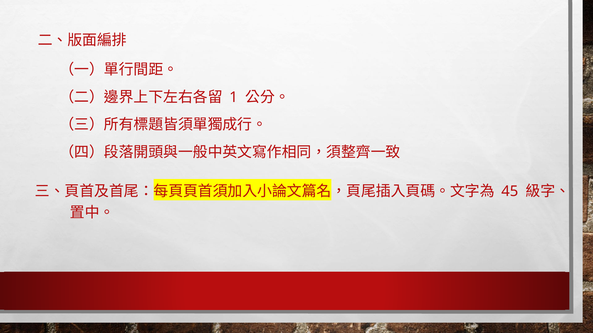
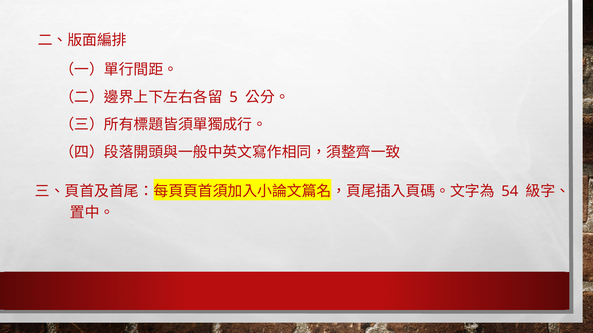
1: 1 -> 5 (234, 97)
45: 45 -> 54 (510, 191)
